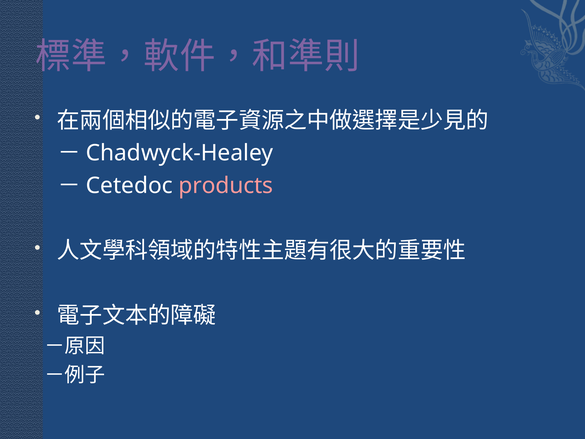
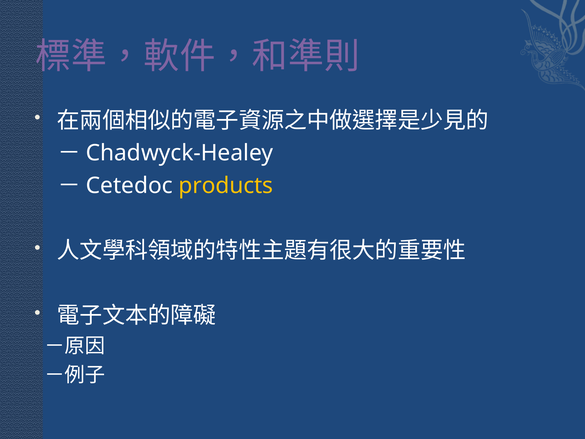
products colour: pink -> yellow (226, 186)
